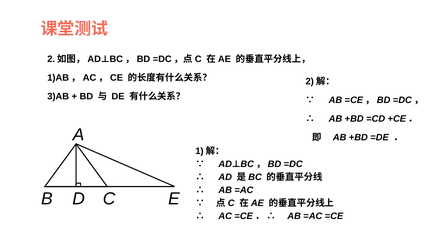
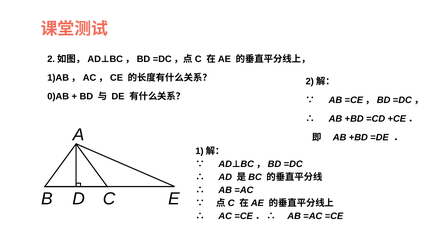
3)AB: 3)AB -> 0)AB (58, 96)
